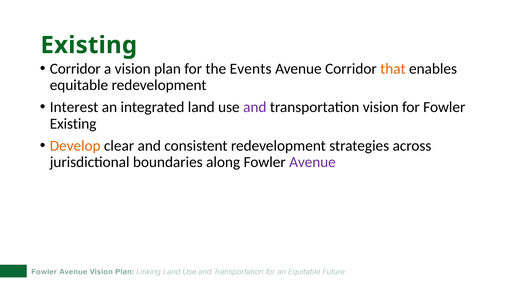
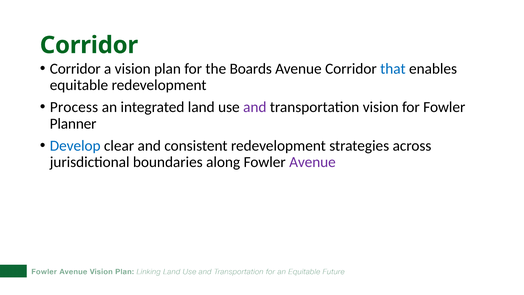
Existing: Existing -> Corridor (89, 45)
Events: Events -> Boards (251, 69)
that colour: orange -> blue (393, 69)
Interest: Interest -> Process (74, 107)
Existing: Existing -> Planner (73, 124)
Develop colour: orange -> blue (75, 146)
